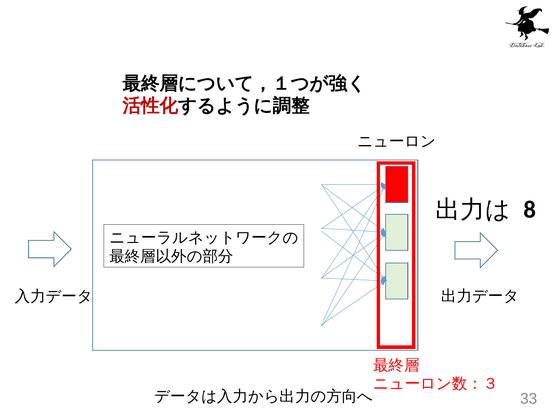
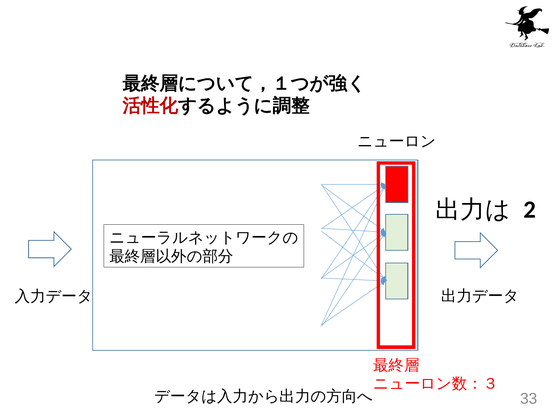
8: 8 -> 2 (530, 209)
